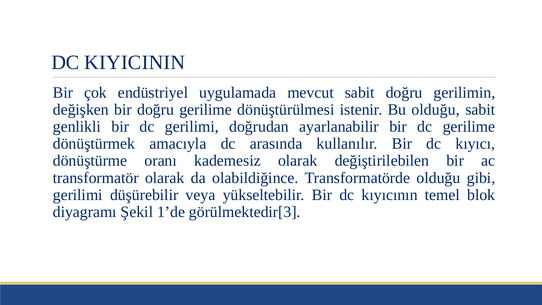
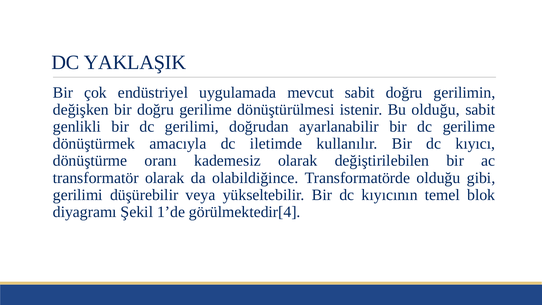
KIYICININ: KIYICININ -> YAKLAŞIK (135, 63)
arasında: arasında -> iletimde (276, 144)
görülmektedir[3: görülmektedir[3 -> görülmektedir[4 (245, 212)
